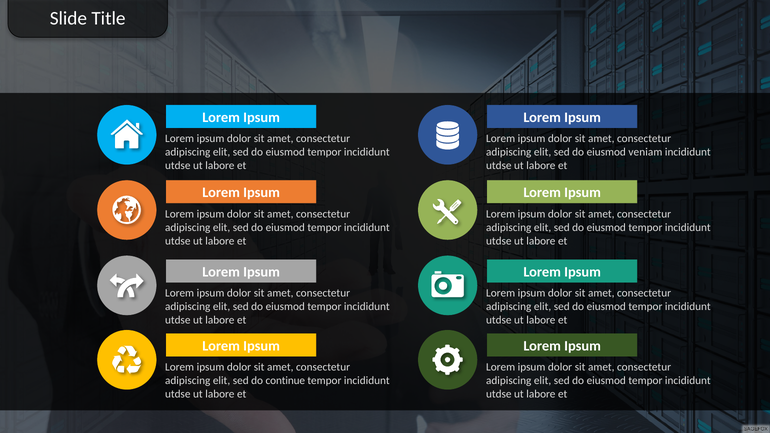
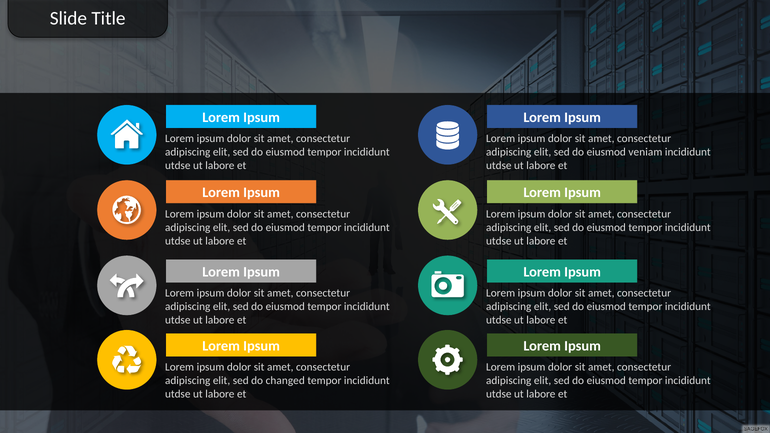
continue: continue -> changed (285, 381)
